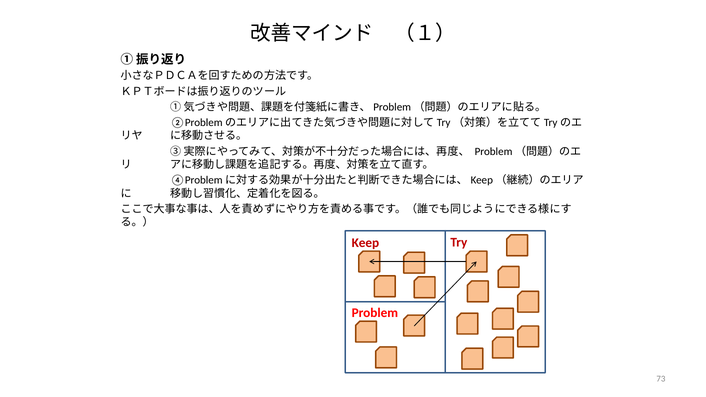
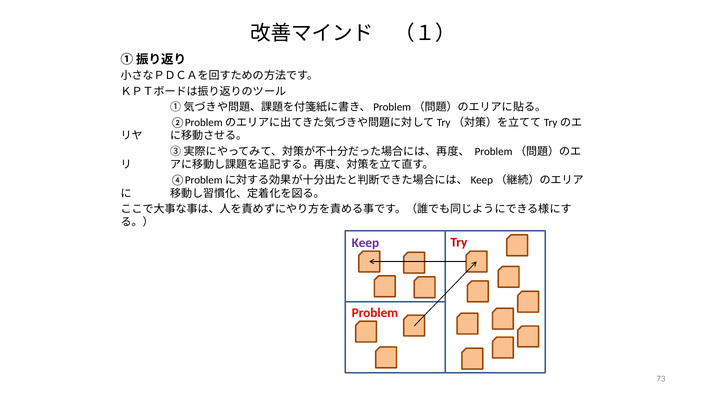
Keep colour: red -> purple (365, 243)
